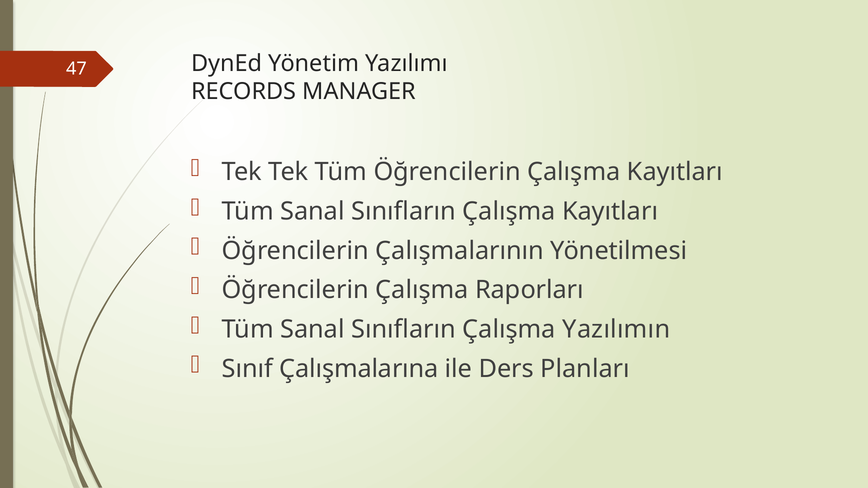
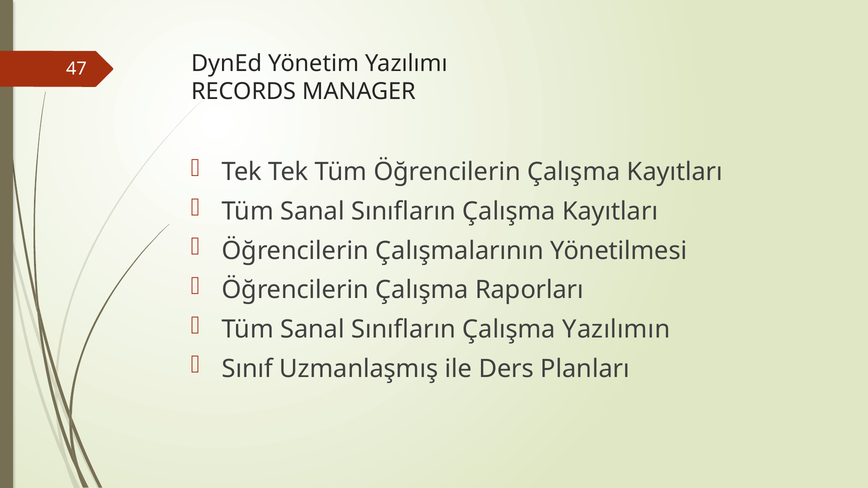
Çalışmalarına: Çalışmalarına -> Uzmanlaşmış (359, 369)
